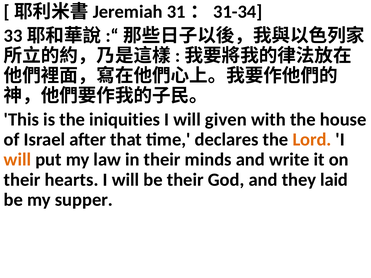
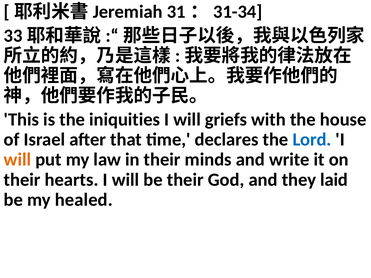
given: given -> griefs (226, 120)
Lord colour: orange -> blue (312, 140)
supper: supper -> healed (84, 200)
